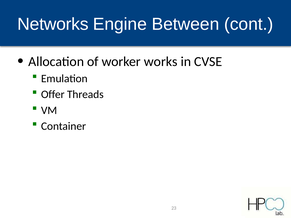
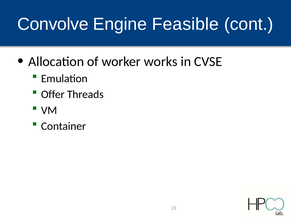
Networks: Networks -> Convolve (53, 24)
Between: Between -> Feasible (185, 24)
